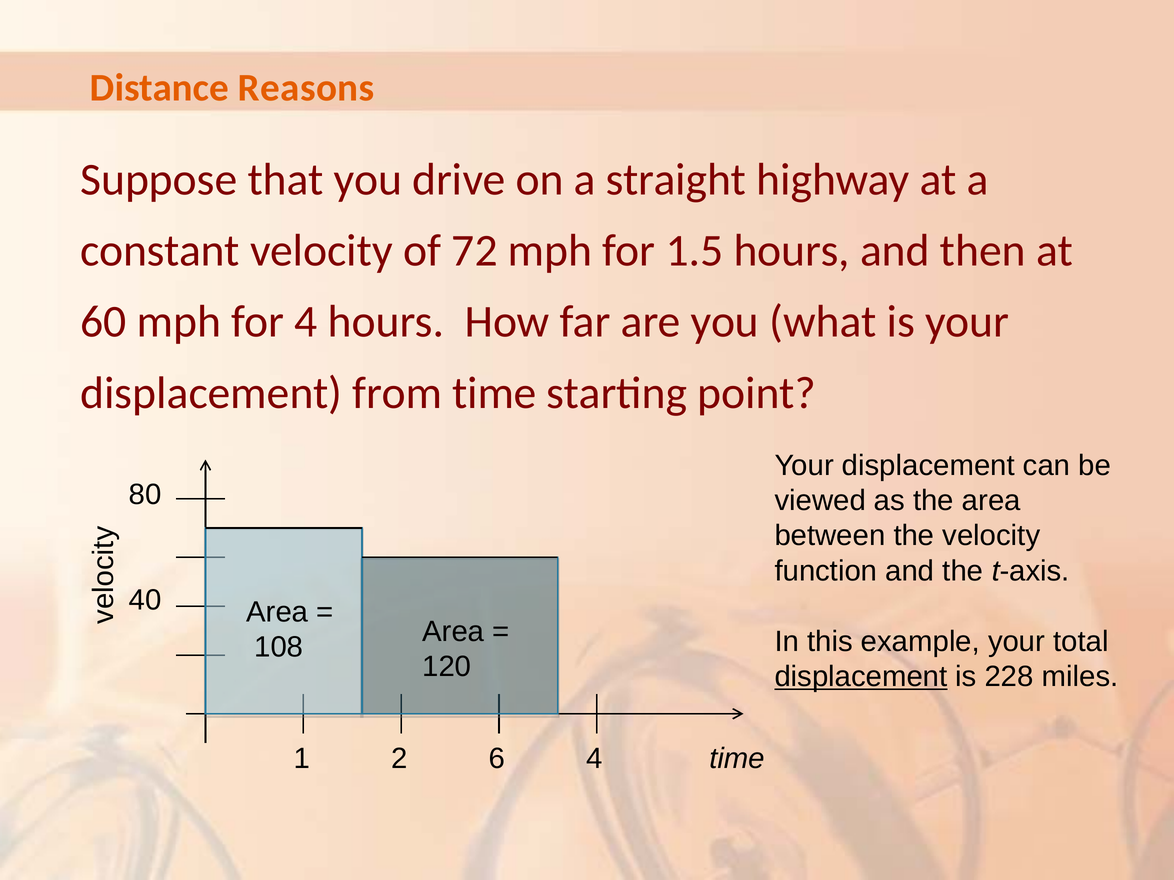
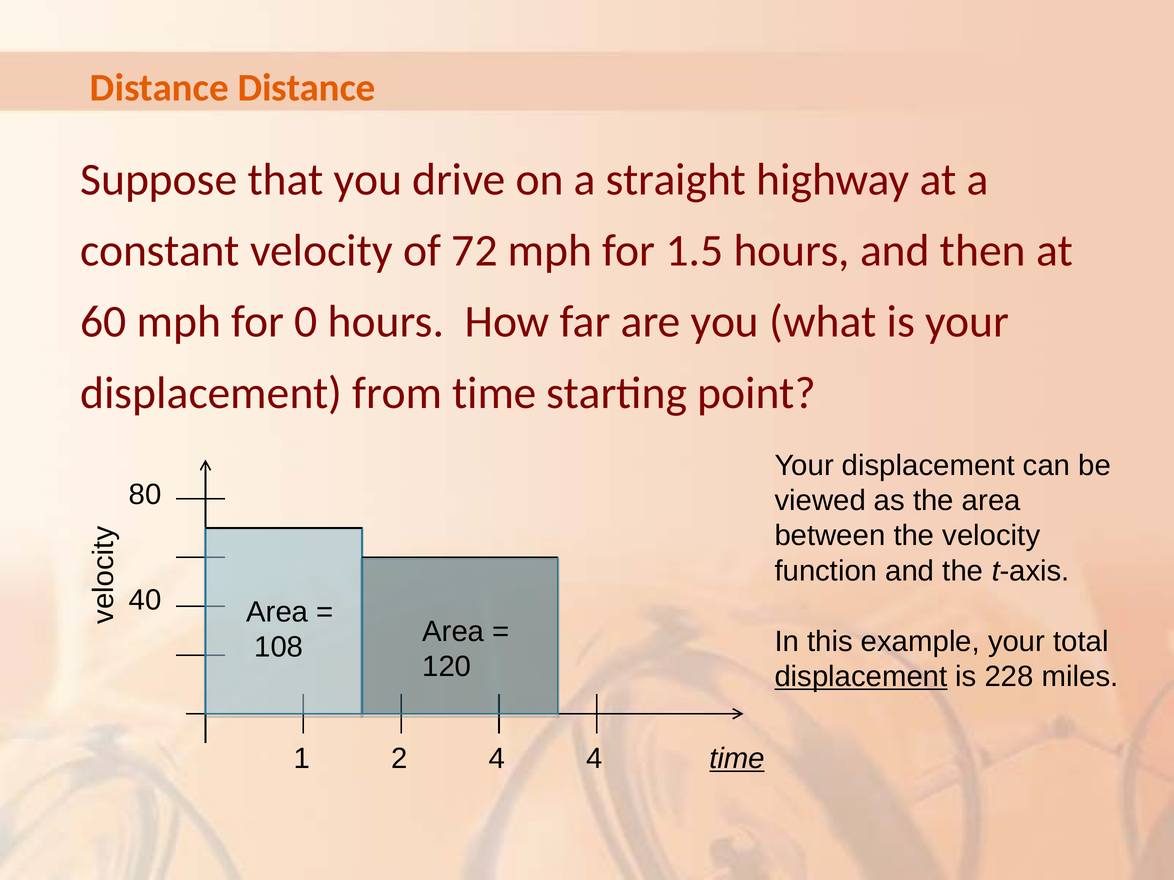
Distance Reasons: Reasons -> Distance (307, 88)
for 4: 4 -> 0 (306, 322)
2 6: 6 -> 4 (497, 759)
time underline: none -> present (737, 759)
